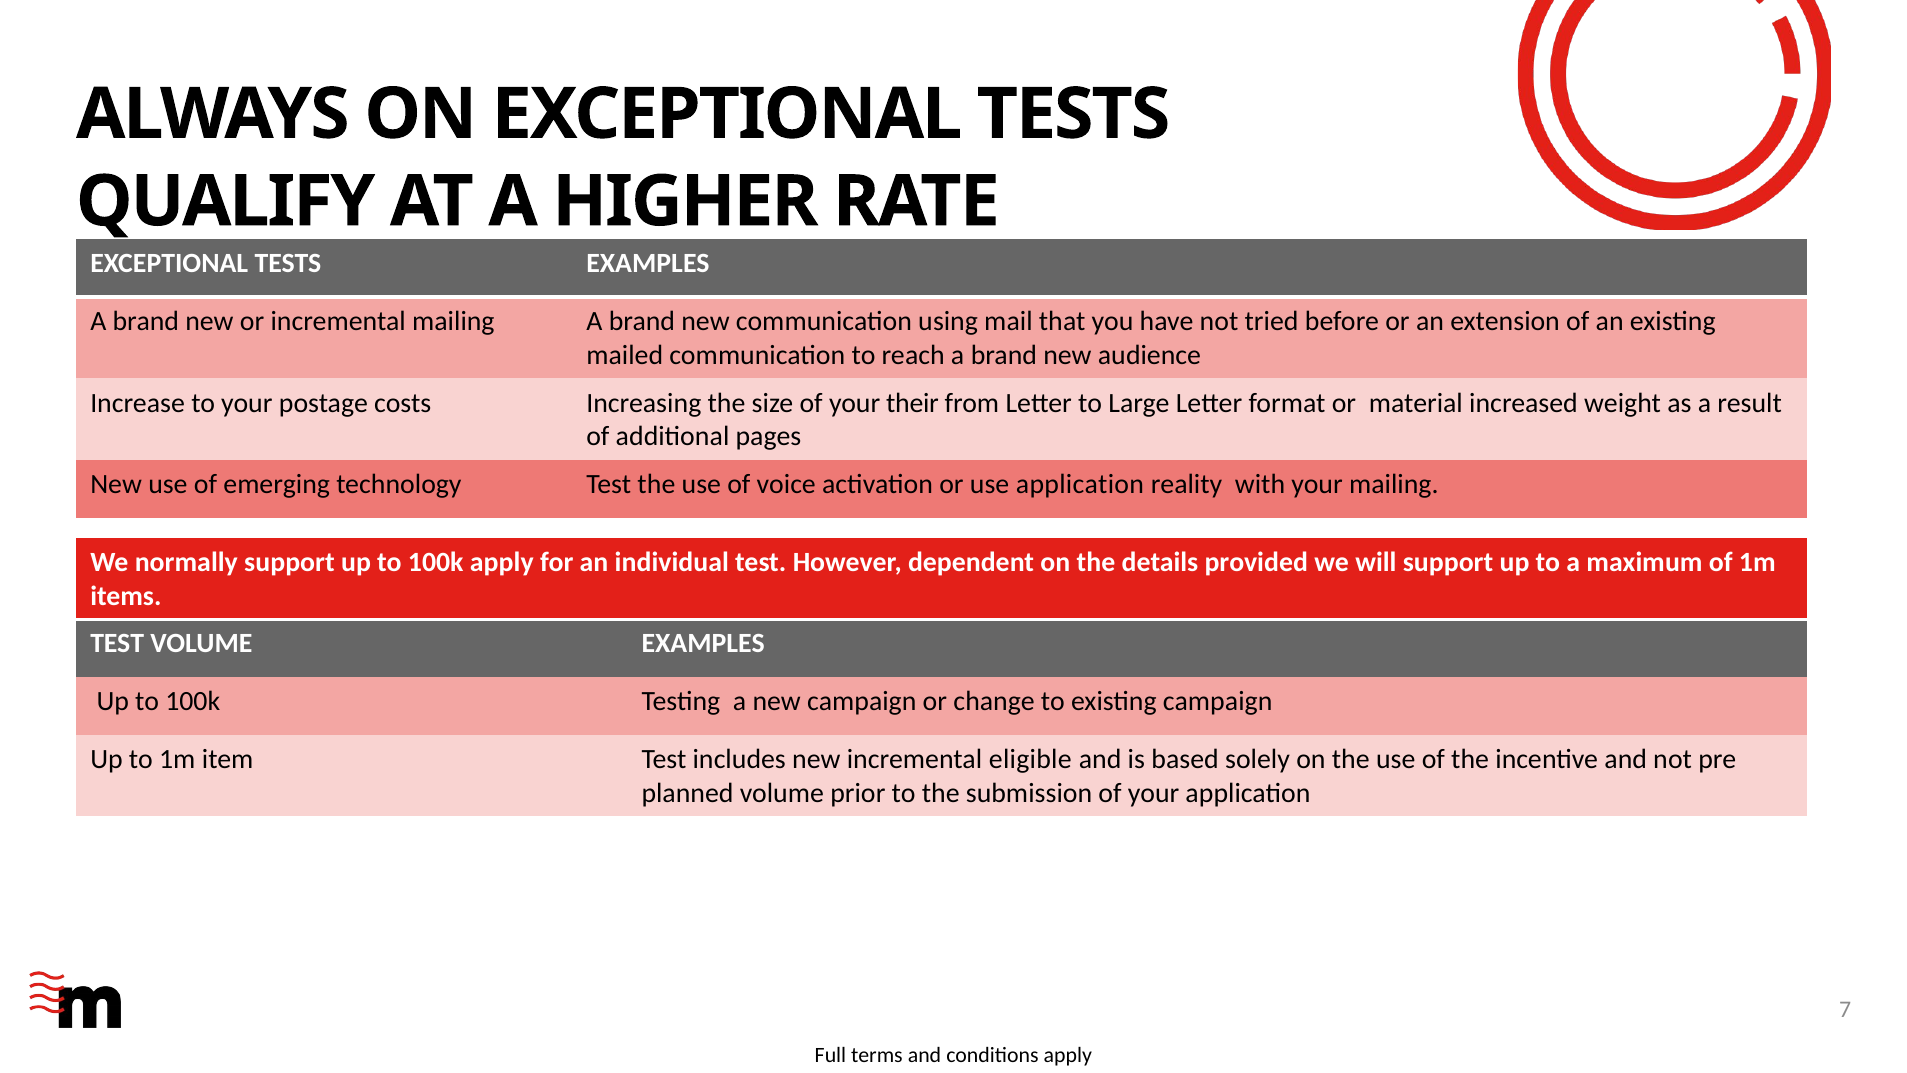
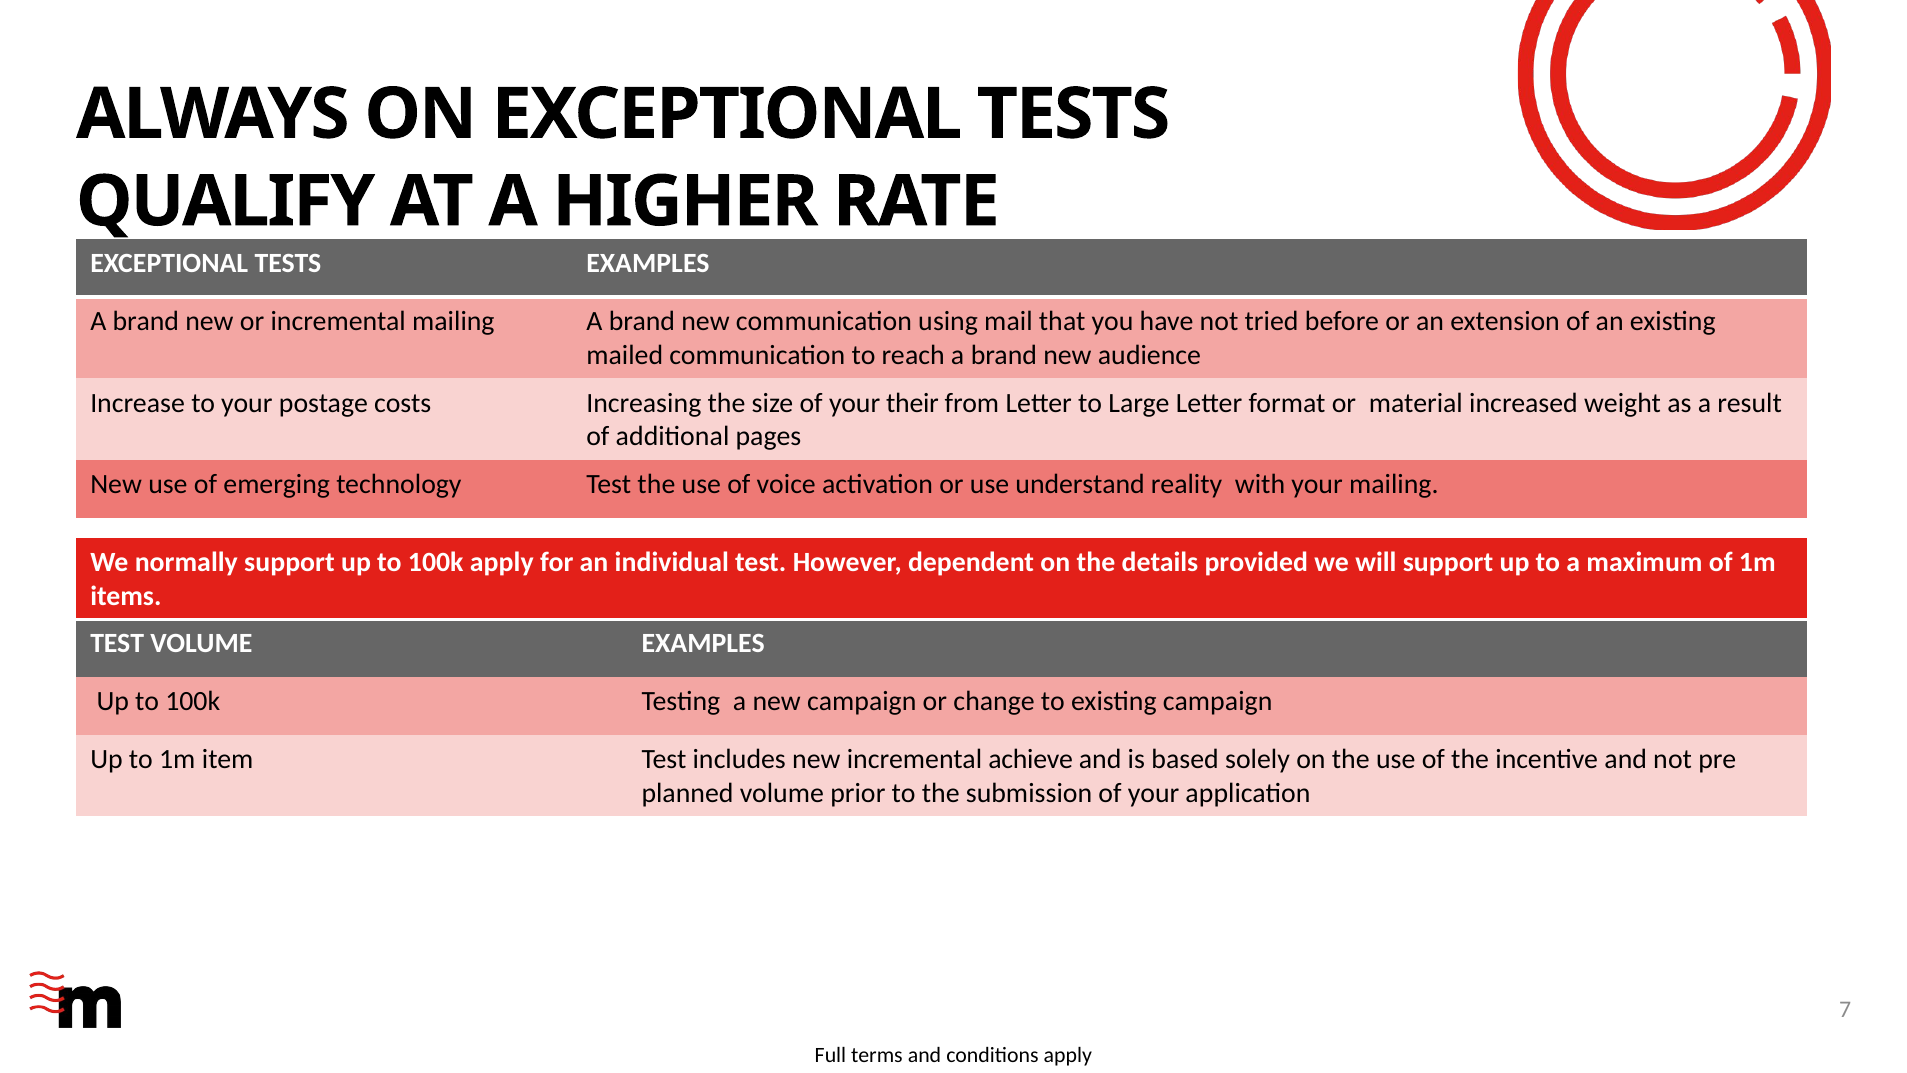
use application: application -> understand (1080, 484)
eligible: eligible -> achieve (1031, 759)
